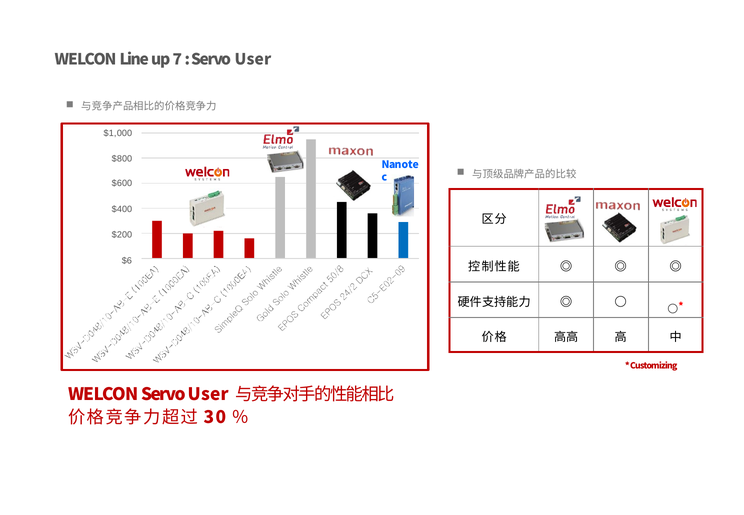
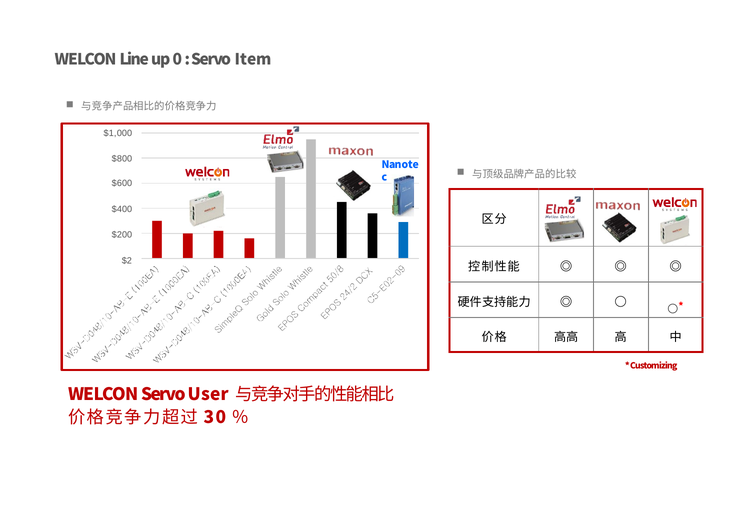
7: 7 -> 0 (177, 60)
User: User -> Item (253, 60)
$6: $6 -> $2 (127, 261)
